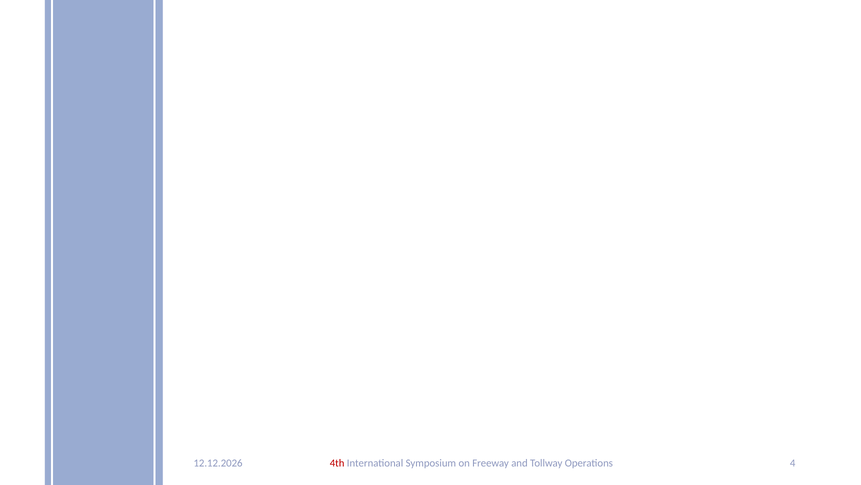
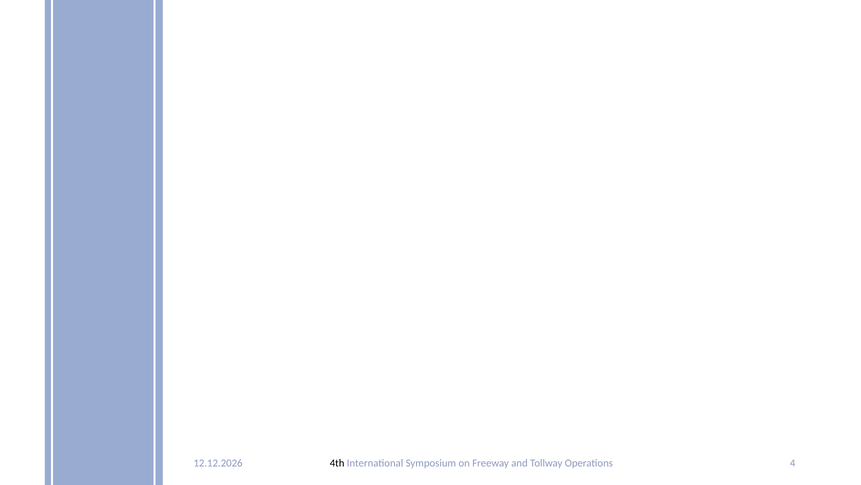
4th colour: red -> black (337, 462)
